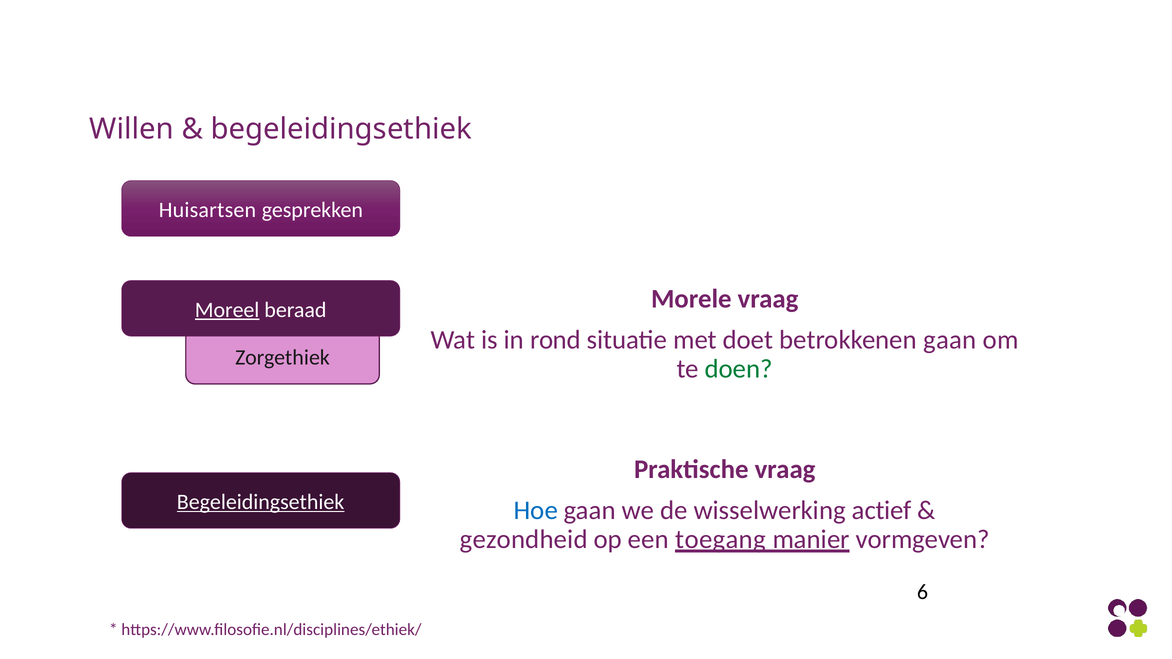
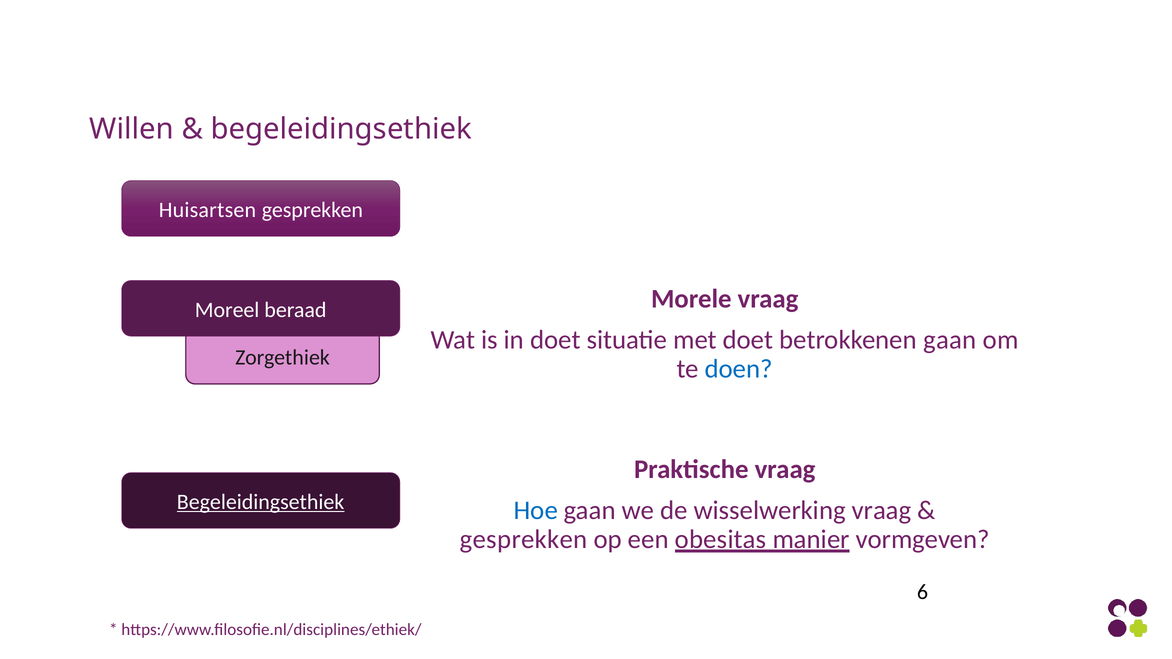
Moreel underline: present -> none (227, 310)
in rond: rond -> doet (555, 340)
doen colour: green -> blue (739, 369)
wisselwerking actief: actief -> vraag (882, 511)
gezondheid: gezondheid -> gesprekken (524, 540)
toegang: toegang -> obesitas (721, 540)
